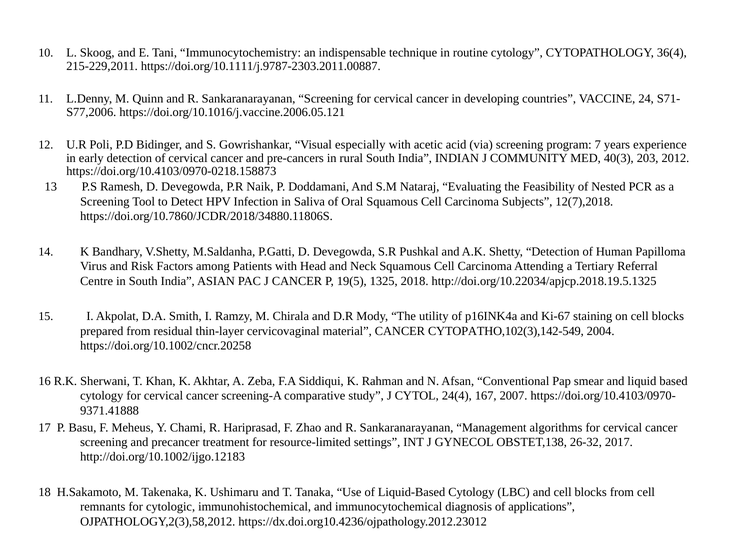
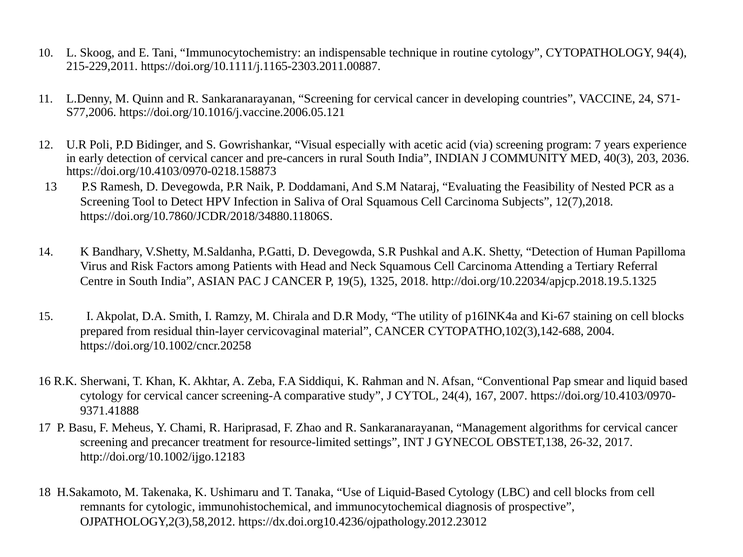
36(4: 36(4 -> 94(4 (672, 53)
https://doi.org/10.1111/j.9787-2303.2011.00887: https://doi.org/10.1111/j.9787-2303.2011.00887 -> https://doi.org/10.1111/j.1165-2303.2011.00887 (261, 66)
2012: 2012 -> 2036 (675, 158)
CYTOPATHO,102(3),142-549: CYTOPATHO,102(3),142-549 -> CYTOPATHO,102(3),142-688 (506, 331)
applications: applications -> prospective (542, 507)
